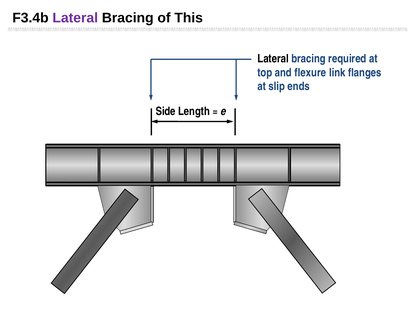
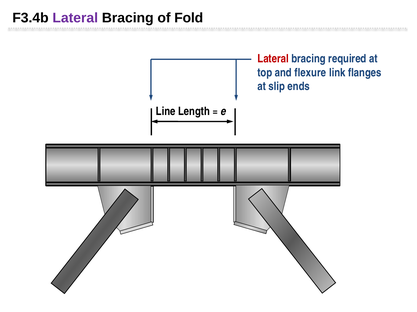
This: This -> Fold (189, 18)
Lateral colour: black -> red (273, 59)
Side: Side -> Line (166, 112)
